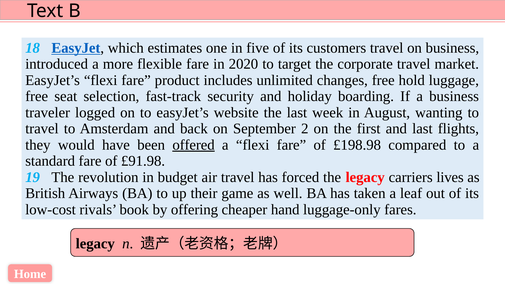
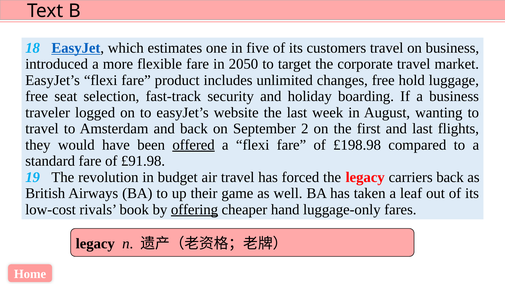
2020: 2020 -> 2050 (243, 64)
carriers lives: lives -> back (450, 177)
offering underline: none -> present (194, 210)
